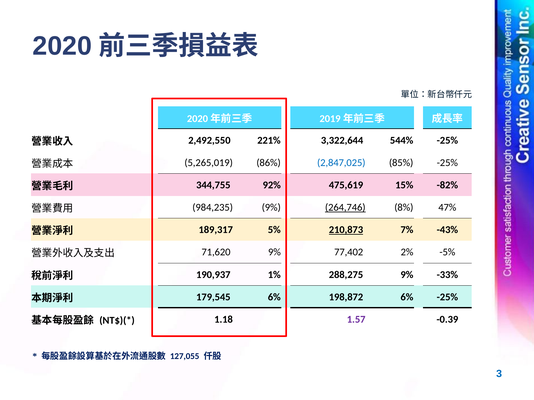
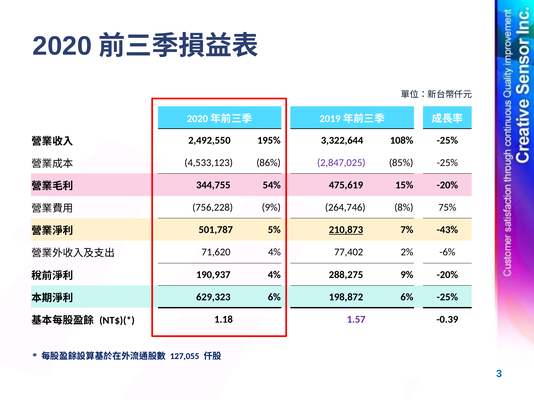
221%: 221% -> 195% (269, 140)
544%: 544% -> 108% (402, 140)
5,265,019: 5,265,019 -> 4,533,123 (209, 163)
2,847,025 colour: blue -> purple (341, 163)
92%: 92% -> 54% (272, 185)
15% -82%: -82% -> -20% (447, 185)
984,235: 984,235 -> 756,228 (213, 208)
264,746 underline: present -> none (345, 208)
47%: 47% -> 75% (447, 208)
189,317: 189,317 -> 501,787 (216, 230)
71,620 9%: 9% -> 4% (274, 253)
-5%: -5% -> -6% (447, 253)
190,937 1%: 1% -> 4% (274, 275)
9% -33%: -33% -> -20% (447, 275)
179,545: 179,545 -> 629,323 (213, 297)
